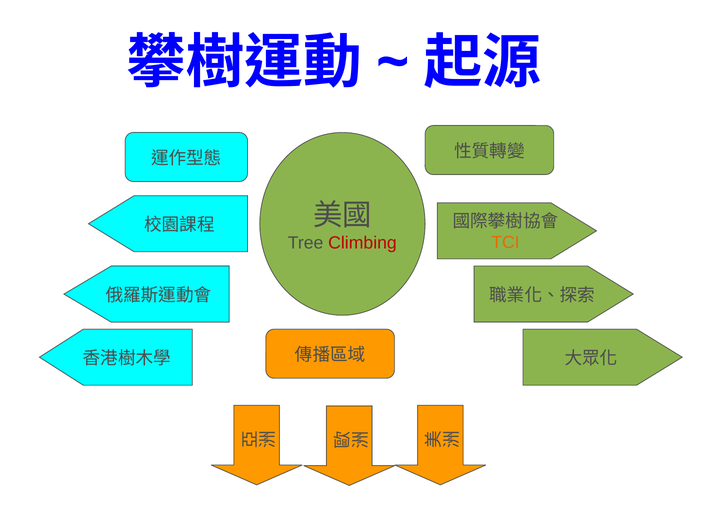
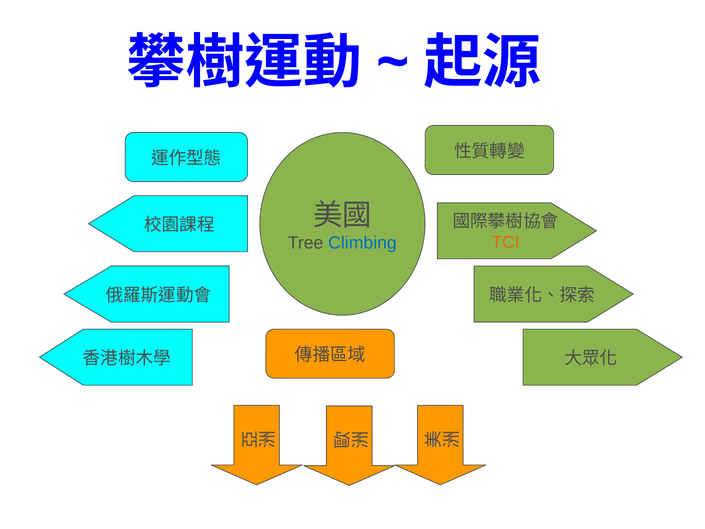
Climbing colour: red -> blue (362, 243)
